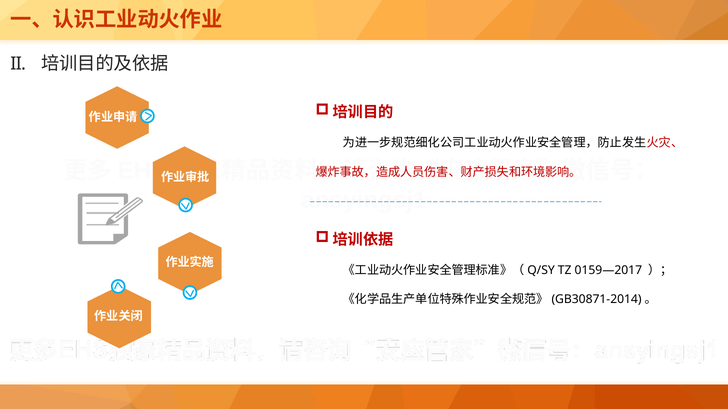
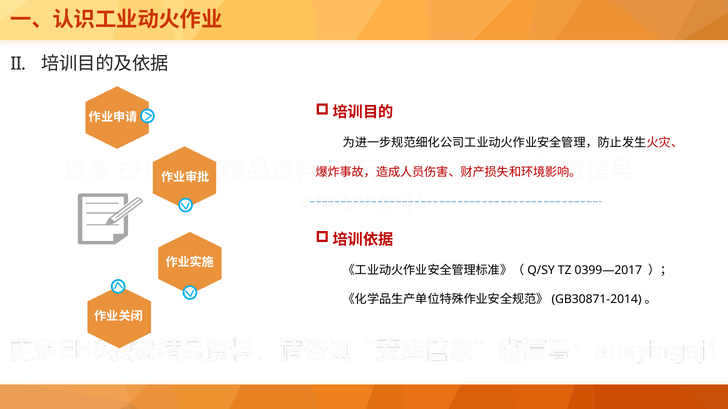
0159—2017: 0159—2017 -> 0399—2017 (608, 271)
